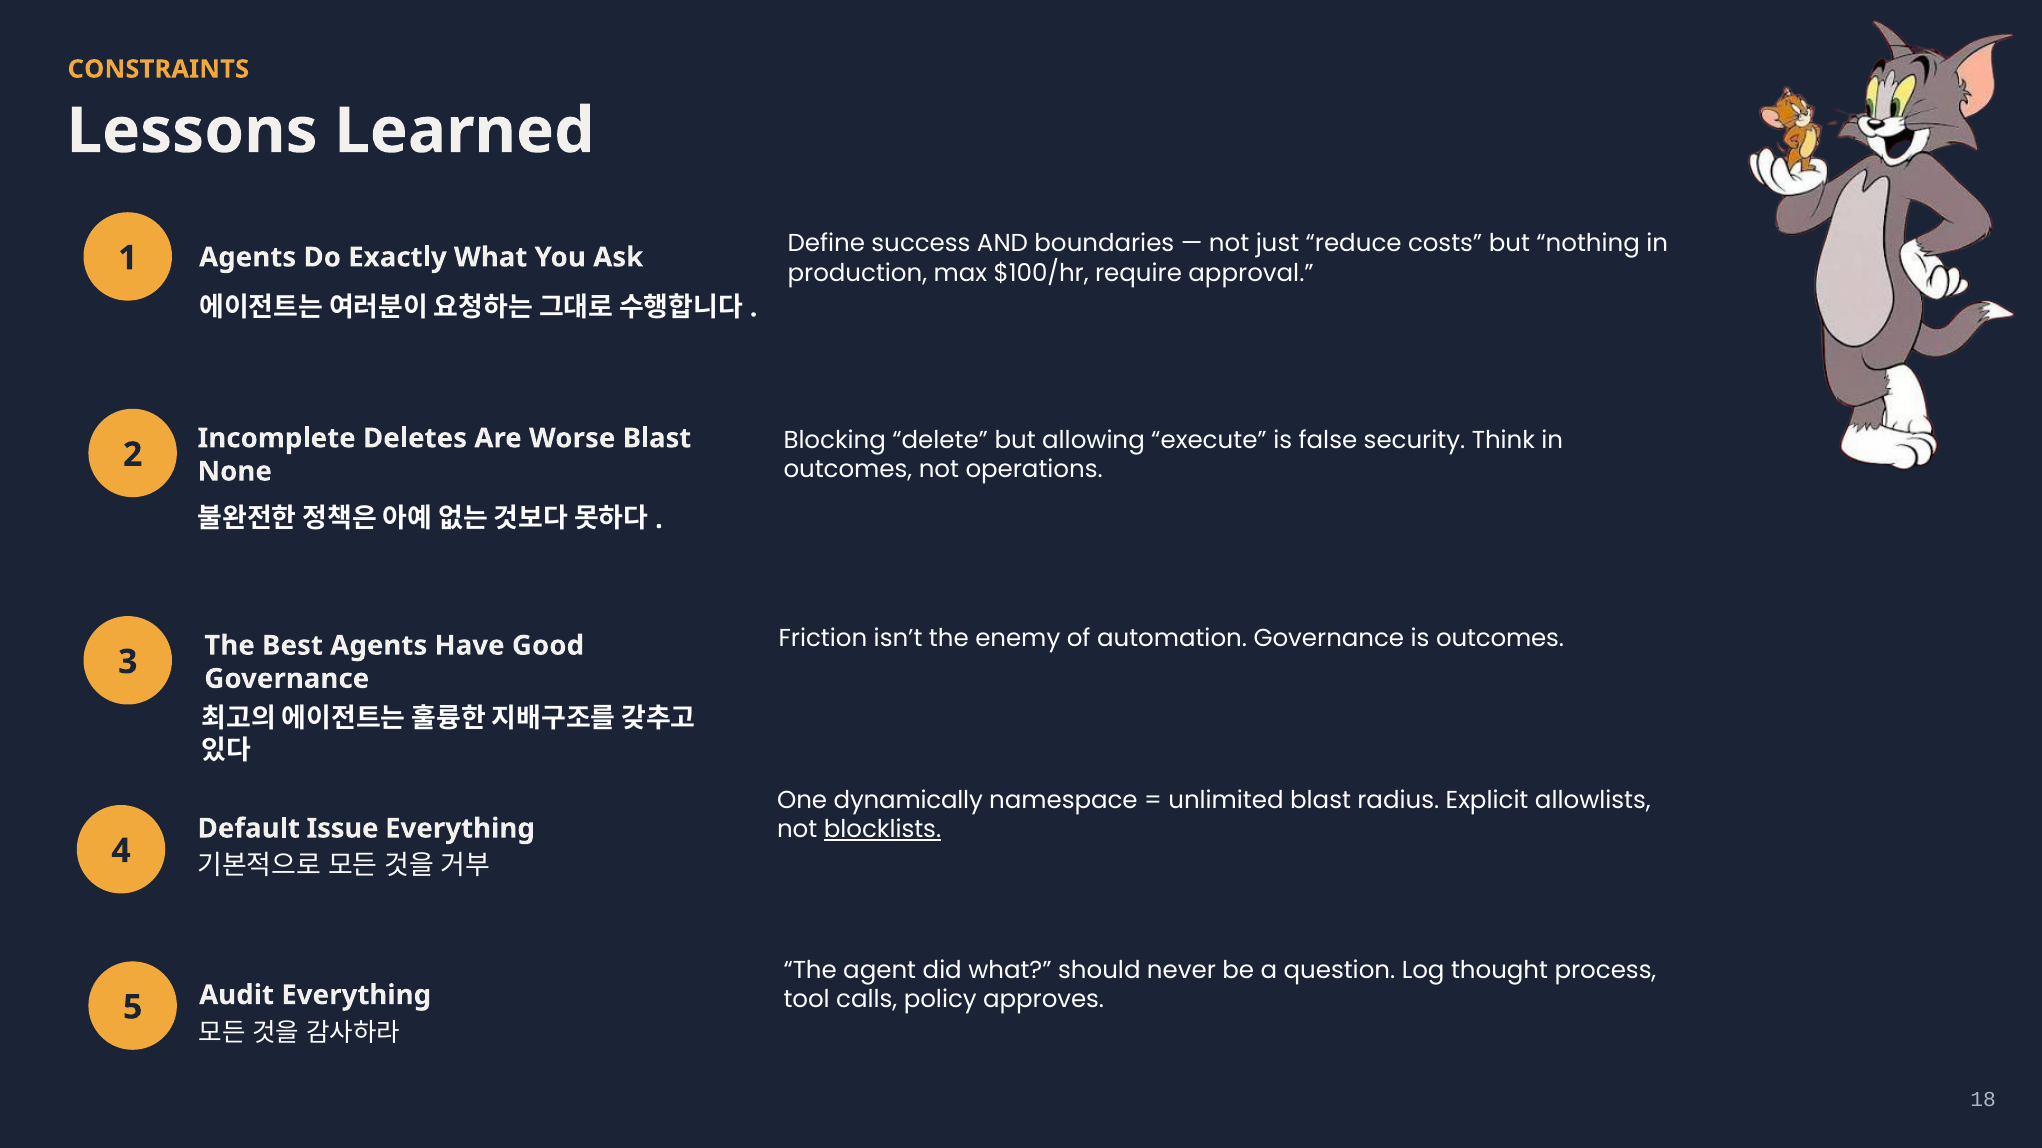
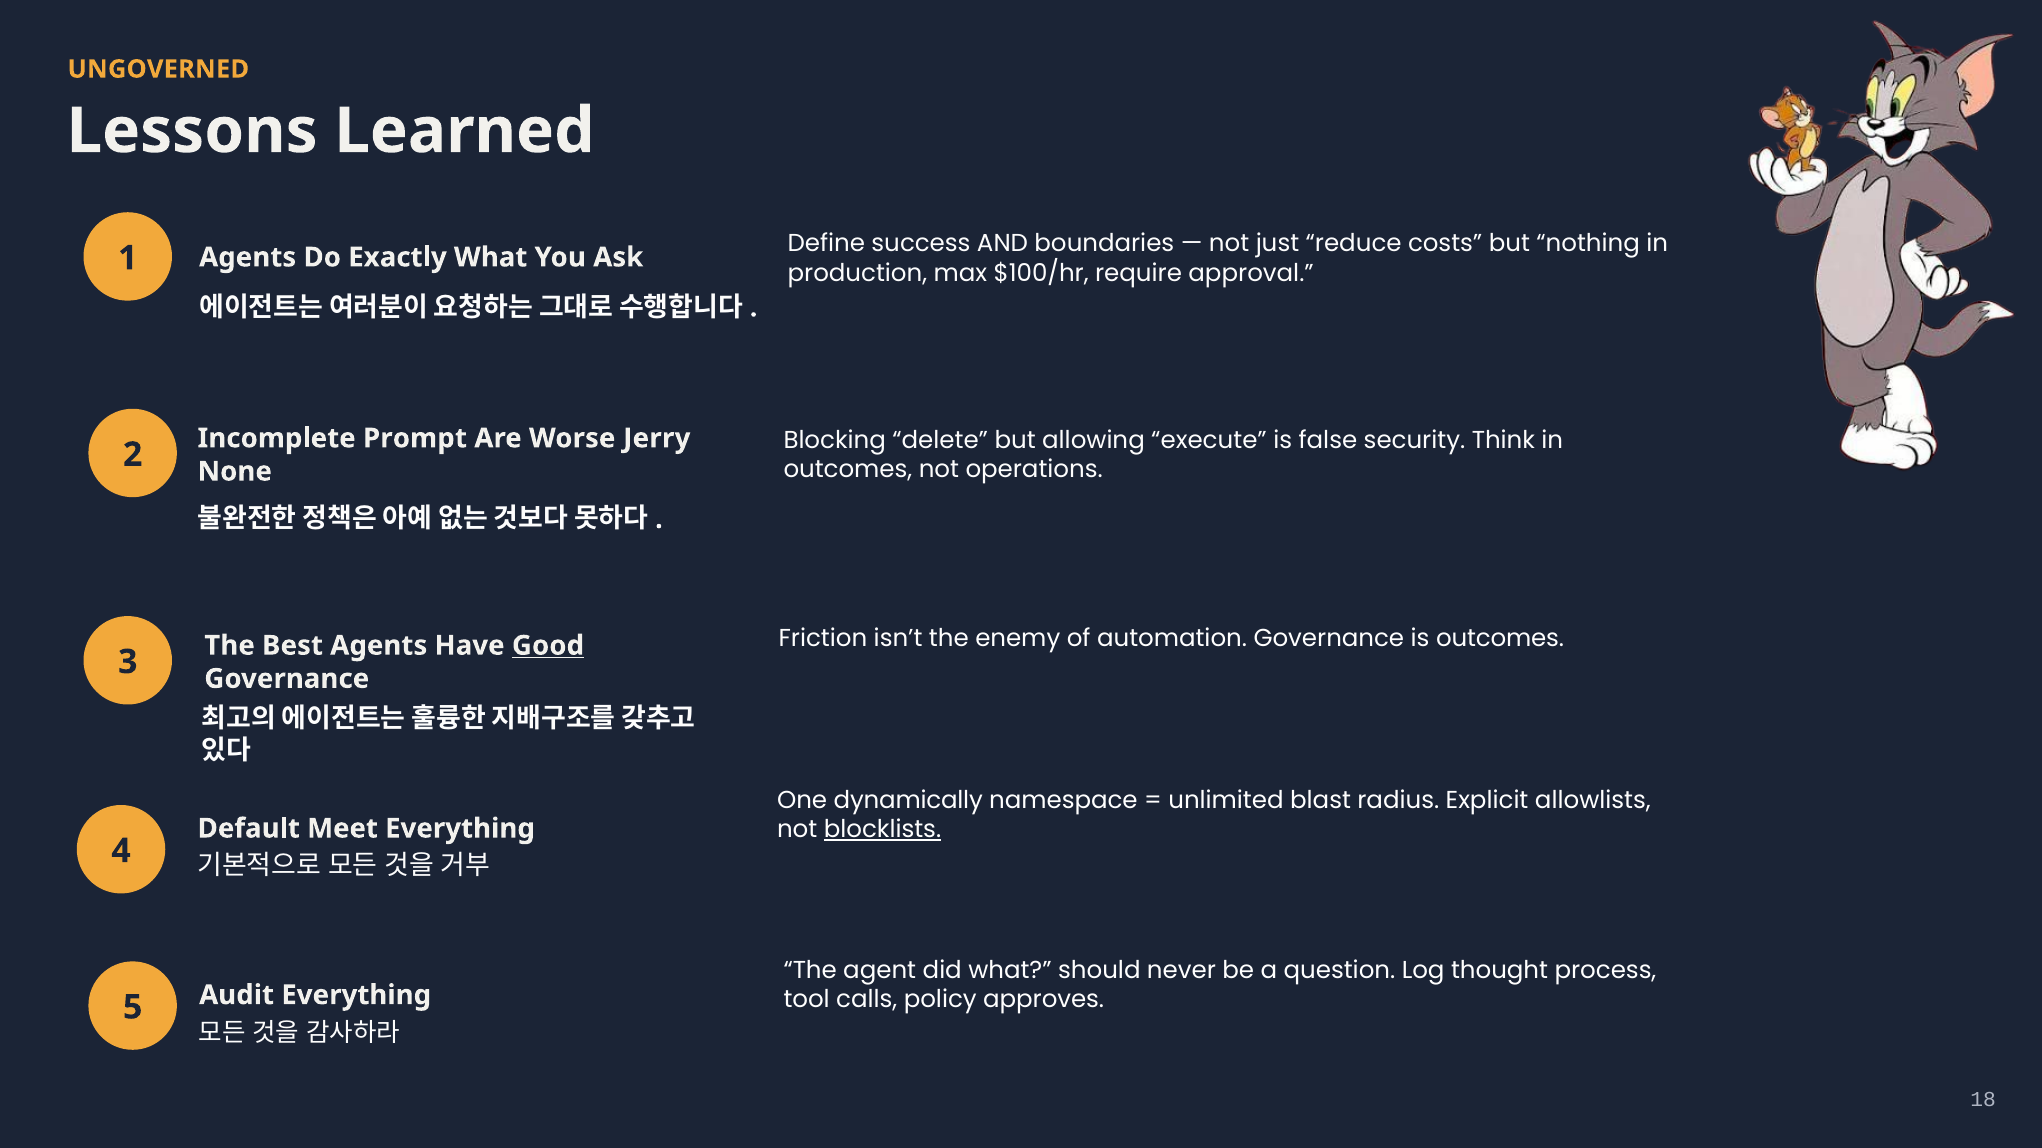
CONSTRAINTS: CONSTRAINTS -> UNGOVERNED (158, 69)
Deletes: Deletes -> Prompt (415, 439)
Worse Blast: Blast -> Jerry (657, 439)
Good underline: none -> present (548, 646)
Issue: Issue -> Meet (342, 829)
